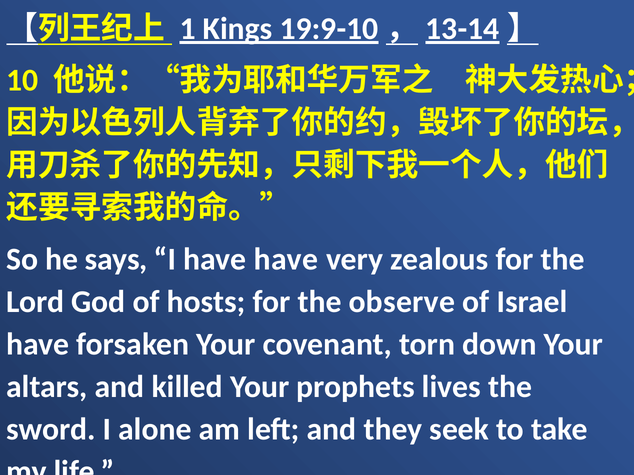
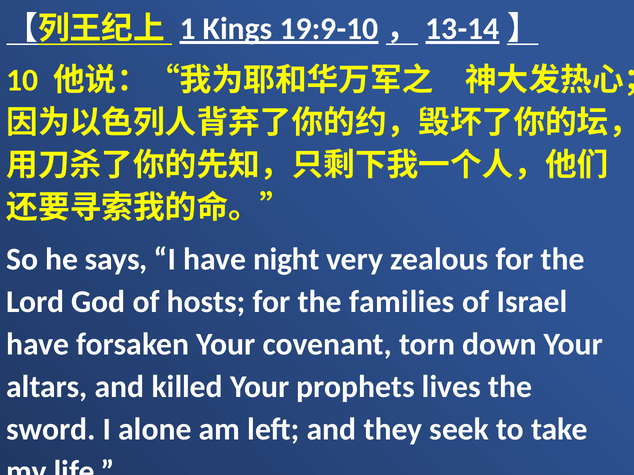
have have: have -> night (286, 259)
observe: observe -> families (402, 302)
